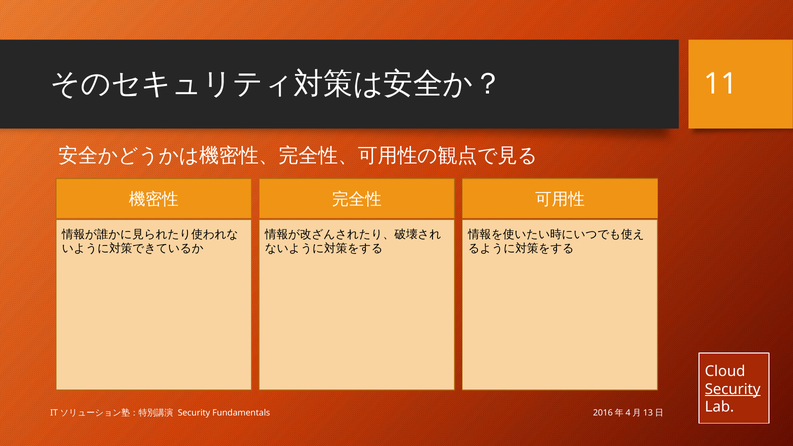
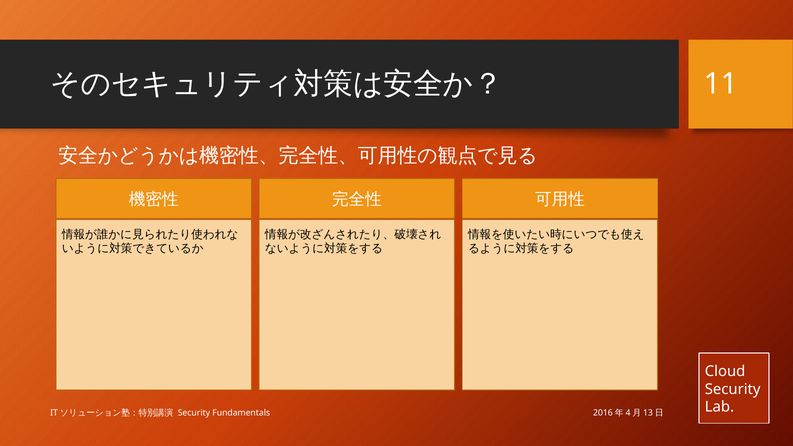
Security underline: present -> none (733, 389)
